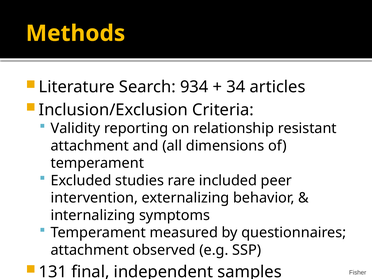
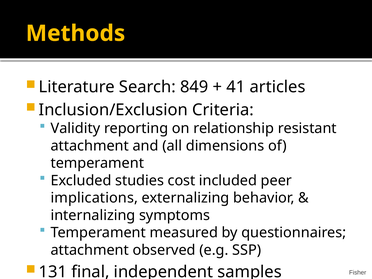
934: 934 -> 849 (194, 87)
34: 34 -> 41 (236, 87)
rare: rare -> cost (181, 181)
intervention: intervention -> implications (94, 198)
